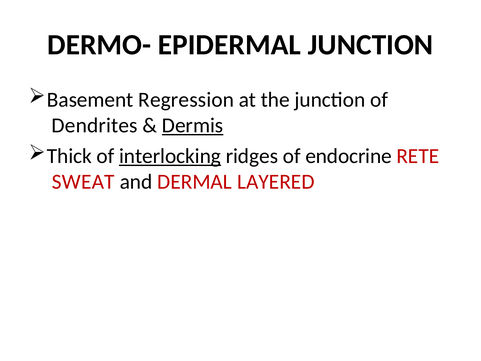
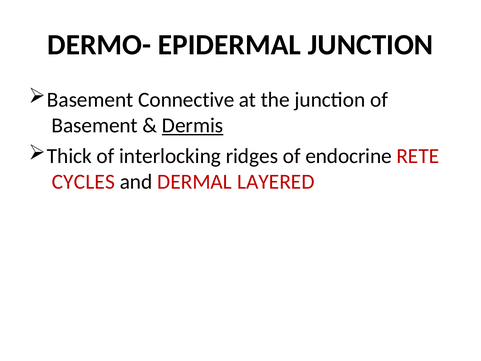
Regression: Regression -> Connective (186, 100)
Dendrites: Dendrites -> Basement (95, 125)
interlocking underline: present -> none (170, 156)
SWEAT: SWEAT -> CYCLES (83, 182)
